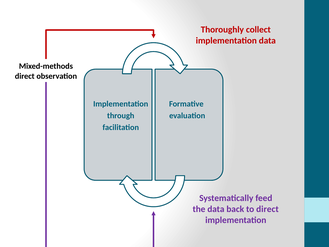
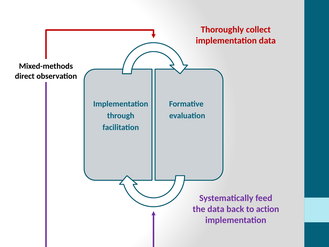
to direct: direct -> action (268, 209)
